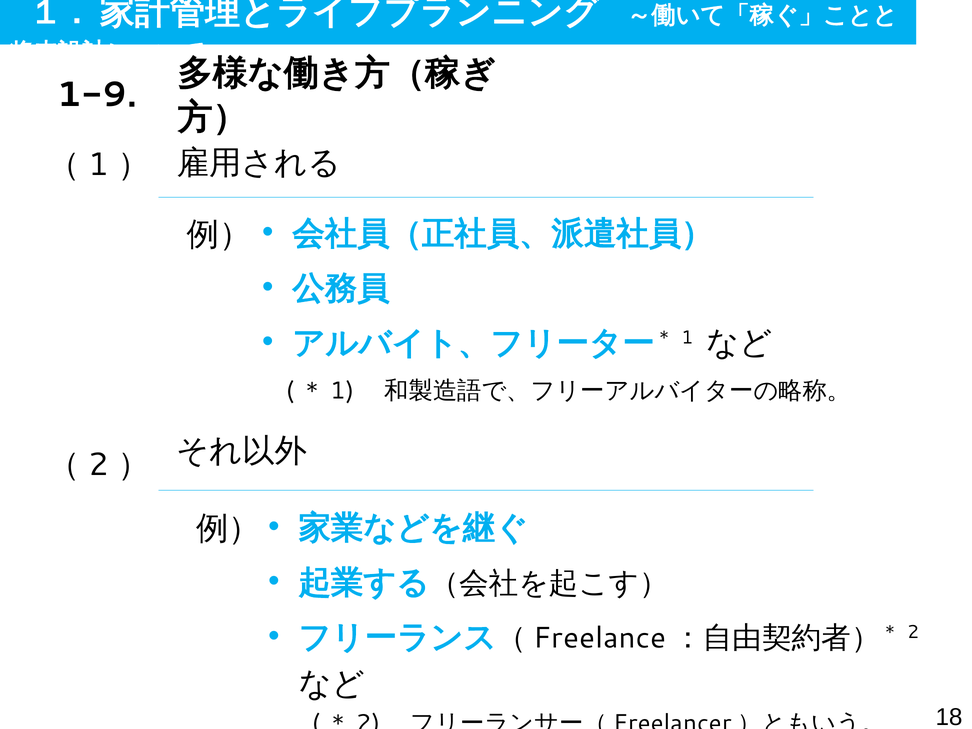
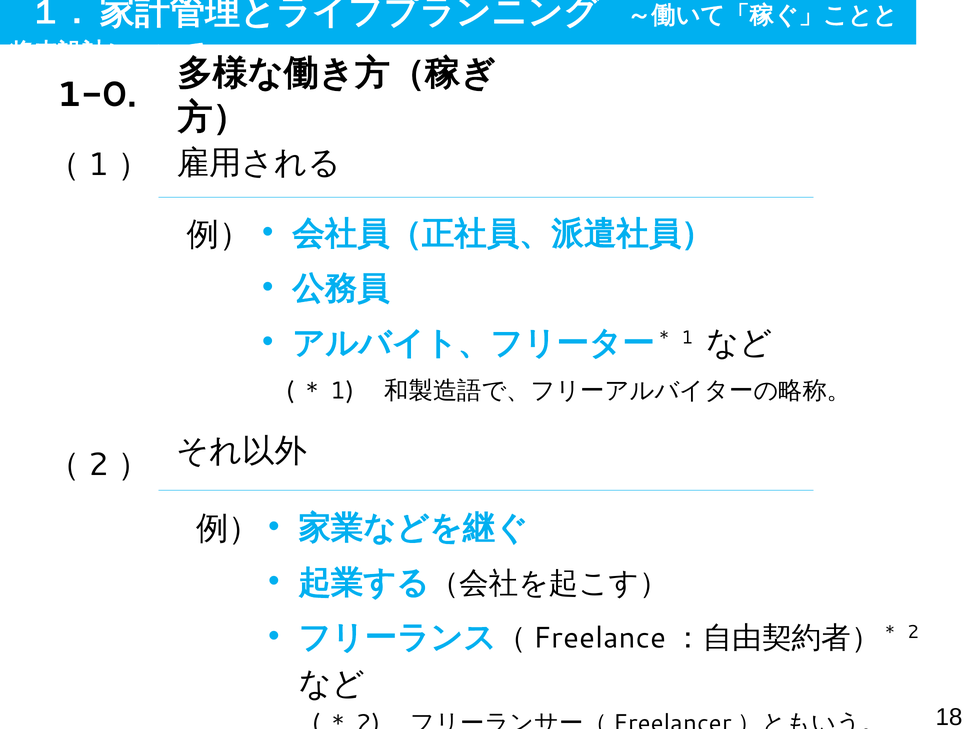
1-9: 1-9 -> 1-0 (97, 95)
